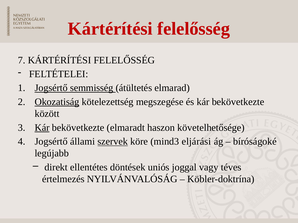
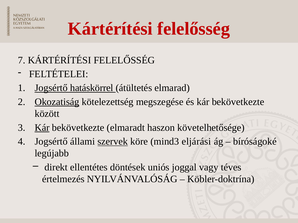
semmisség: semmisség -> hatáskörrel (92, 88)
